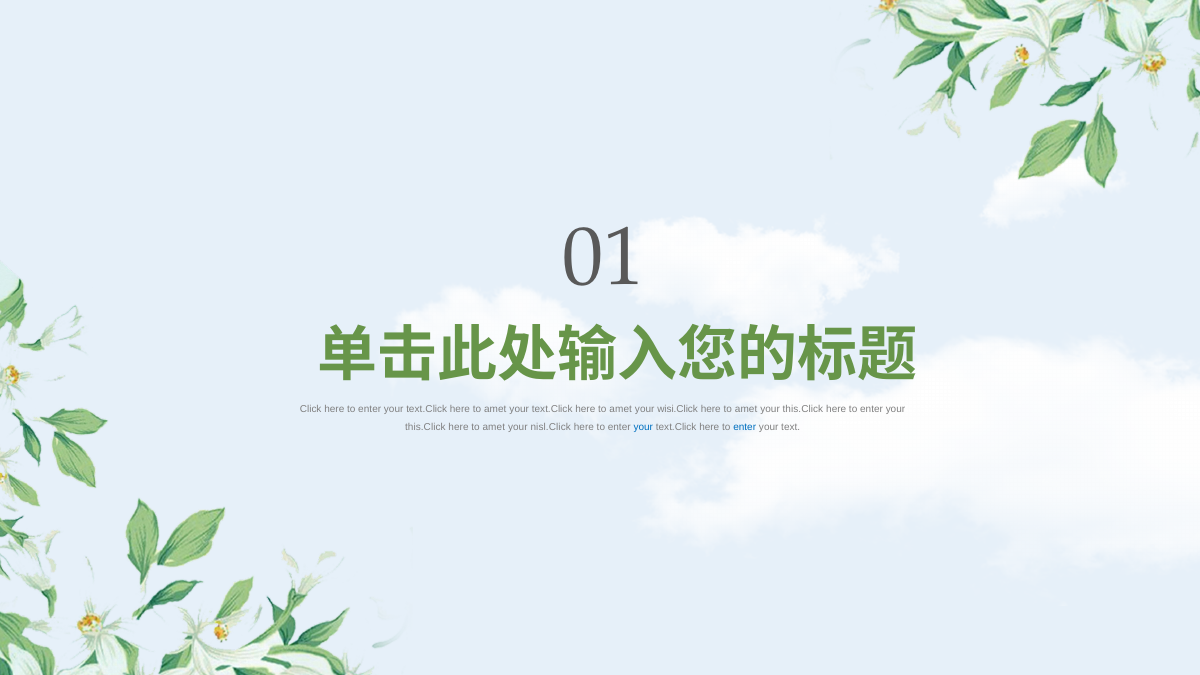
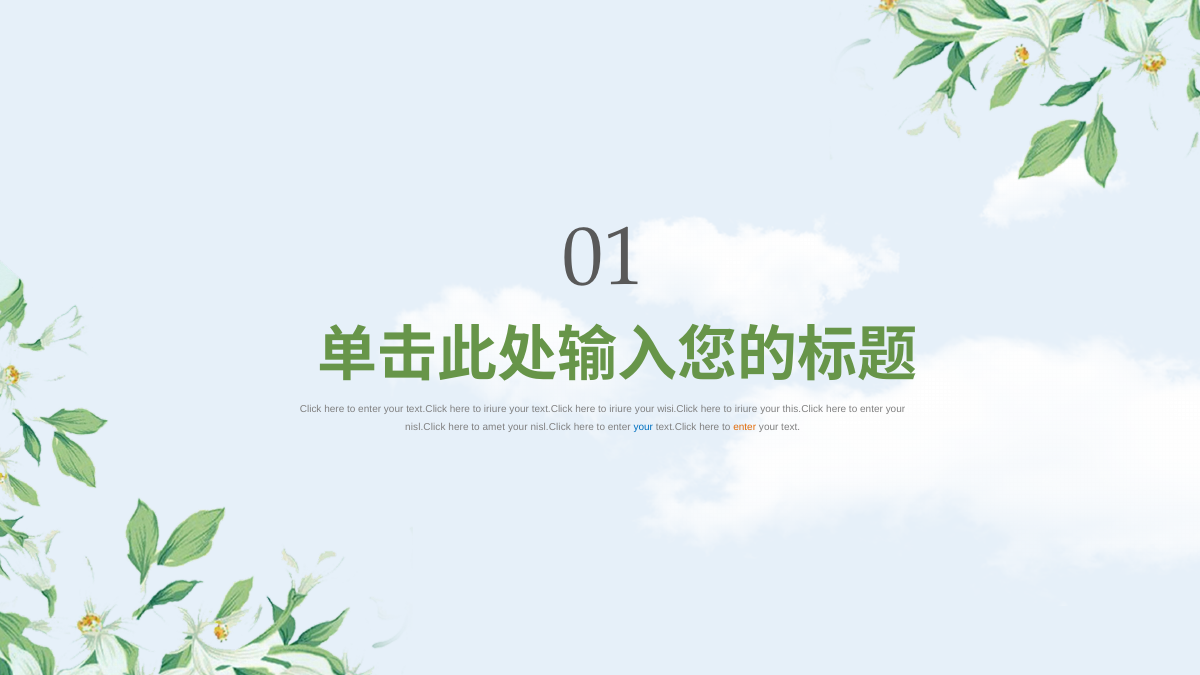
amet: amet -> iriure (495, 409)
amet: amet -> iriure (621, 409)
amet: amet -> iriure (746, 409)
this.Click: this.Click -> nisl.Click (425, 427)
enter colour: blue -> orange (745, 427)
